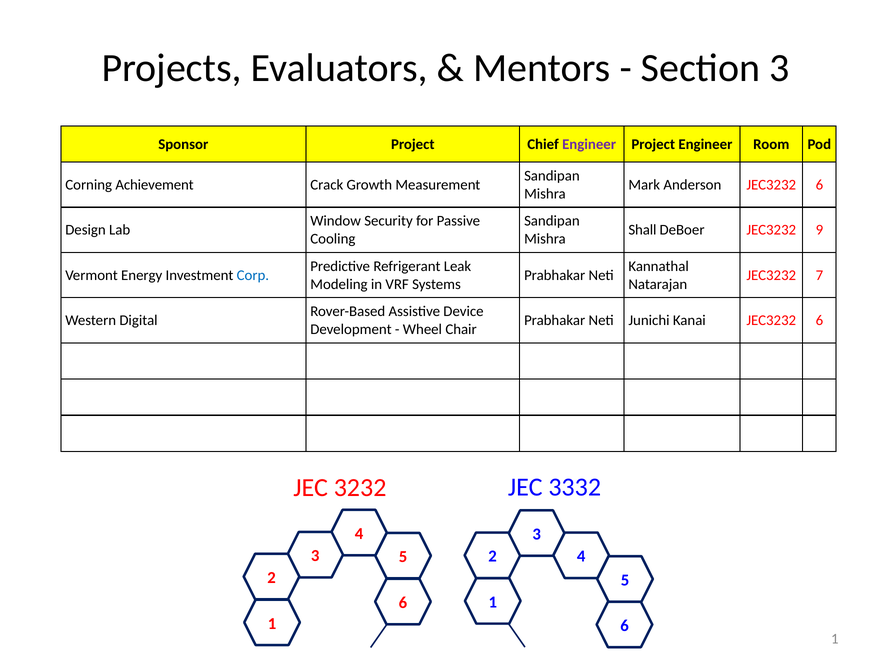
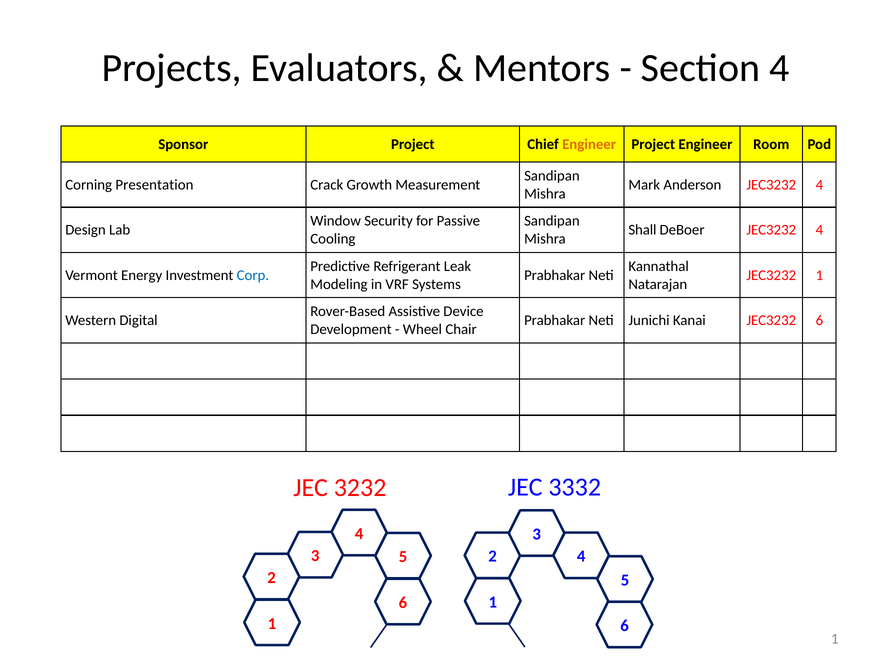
Section 3: 3 -> 4 (779, 68)
Engineer colour: purple -> orange (589, 144)
Achievement: Achievement -> Presentation (154, 185)
Anderson JEC3232 6: 6 -> 4 (819, 185)
DeBoer JEC3232 9: 9 -> 4 (819, 230)
JEC3232 7: 7 -> 1 (819, 275)
